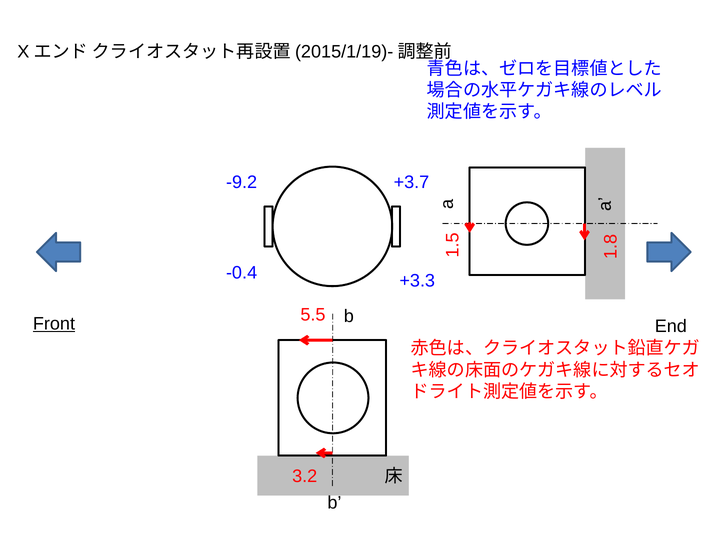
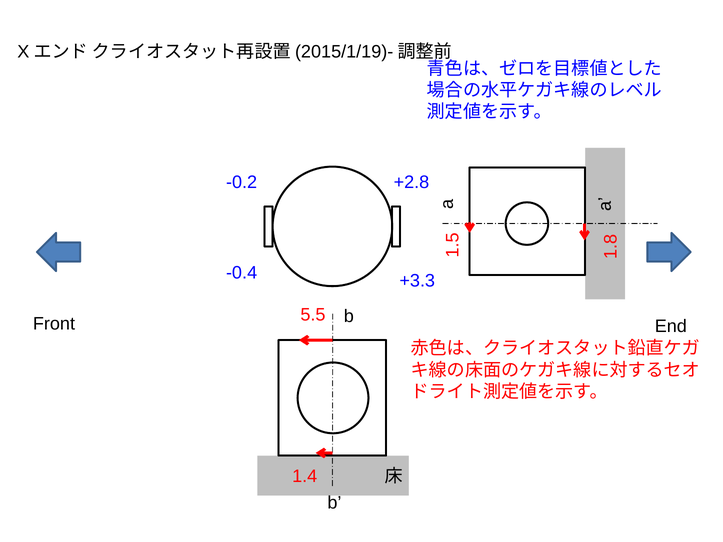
-9.2: -9.2 -> -0.2 (242, 182)
+3.7: +3.7 -> +2.8 (411, 182)
Front underline: present -> none (54, 324)
3.2: 3.2 -> 1.4 (305, 477)
